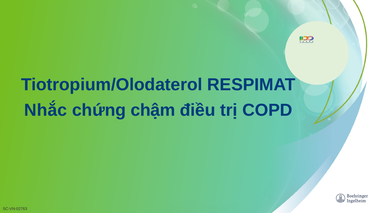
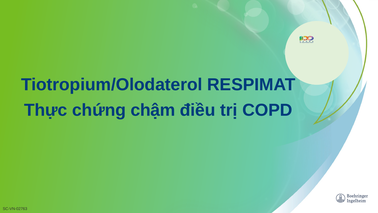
Nhắc: Nhắc -> Thực (46, 110)
